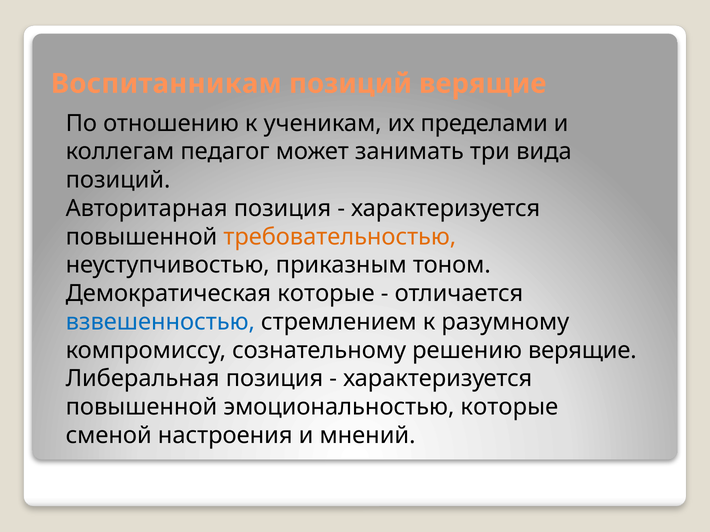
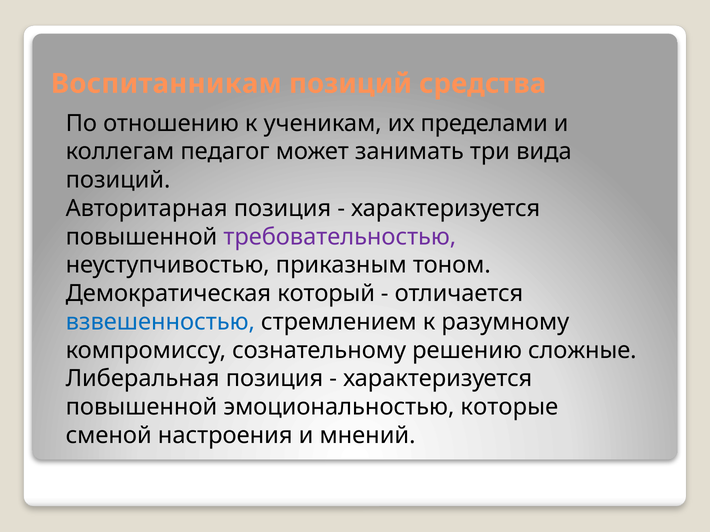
позиций верящие: верящие -> средства (483, 84)
требовательностью colour: orange -> purple (340, 237)
Демократическая которые: которые -> который (326, 294)
решению верящие: верящие -> сложные (582, 351)
